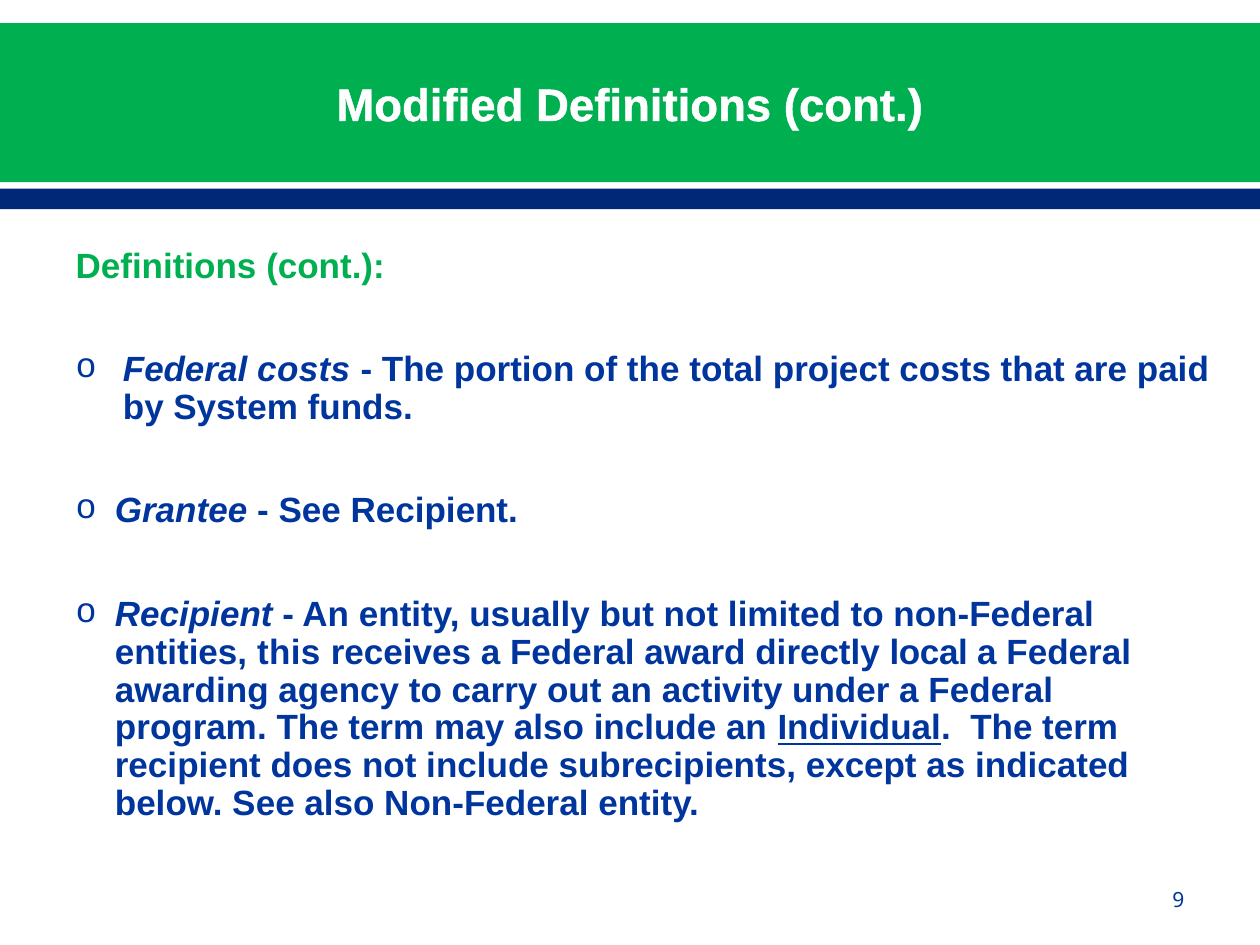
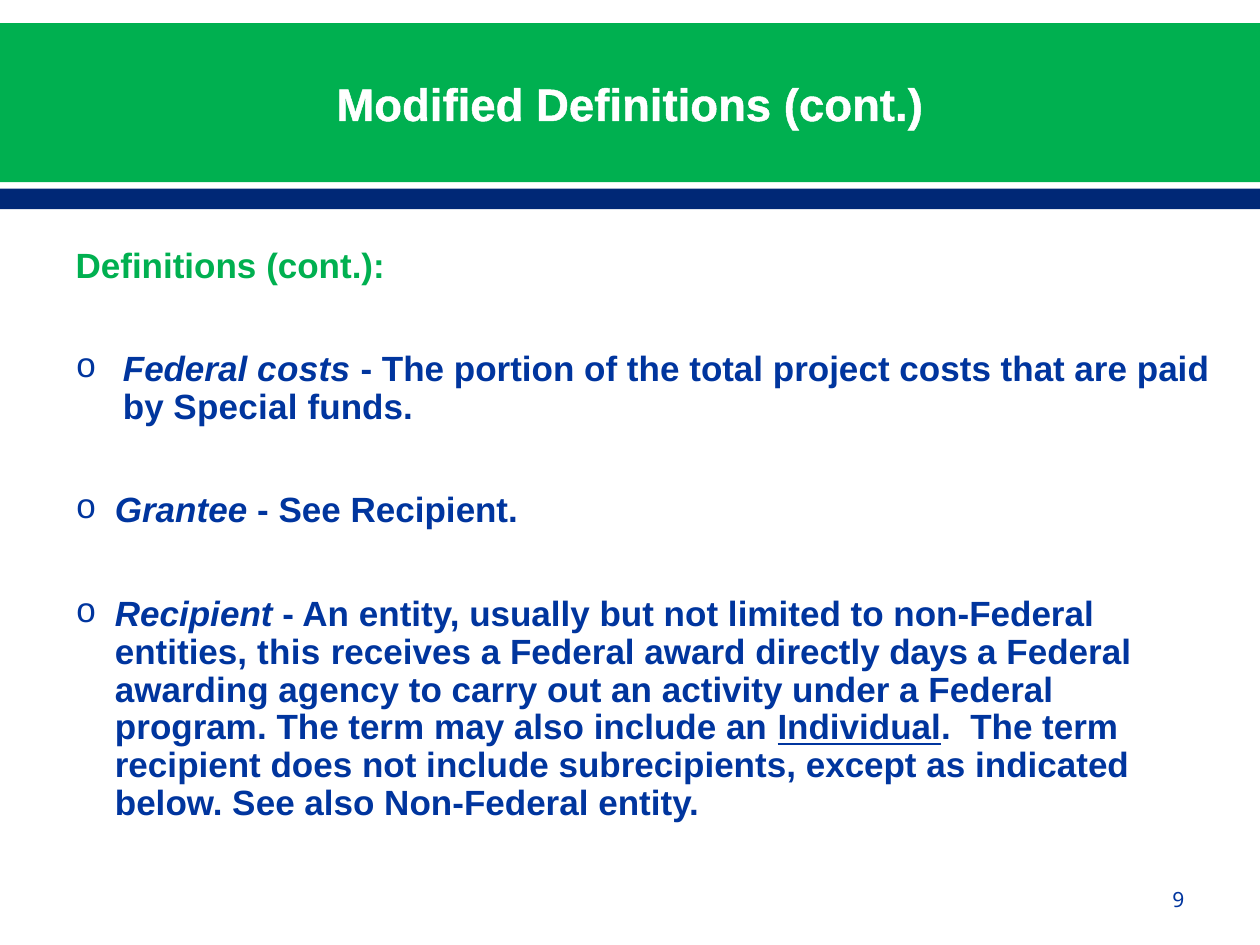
System: System -> Special (236, 408)
local: local -> days (929, 653)
